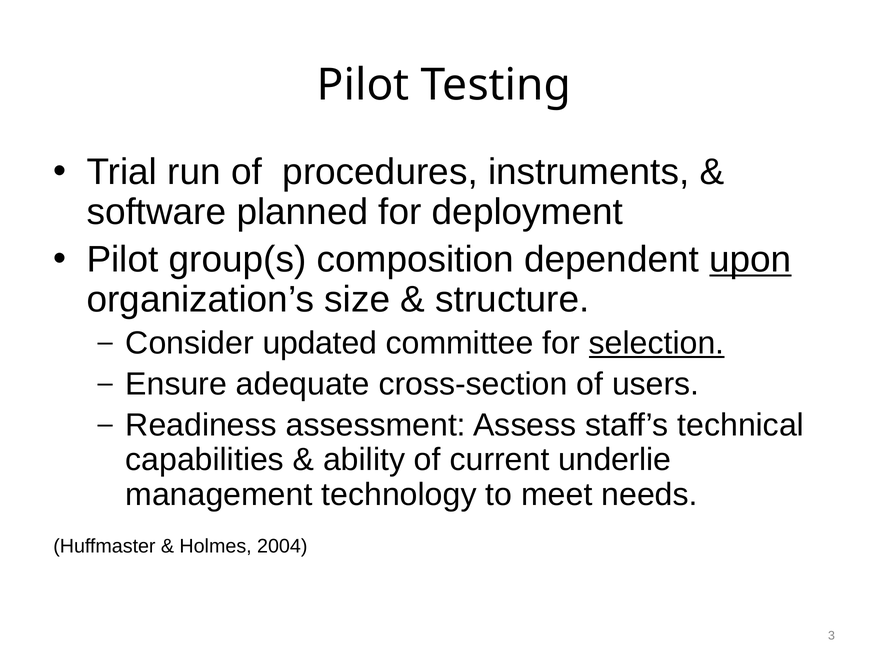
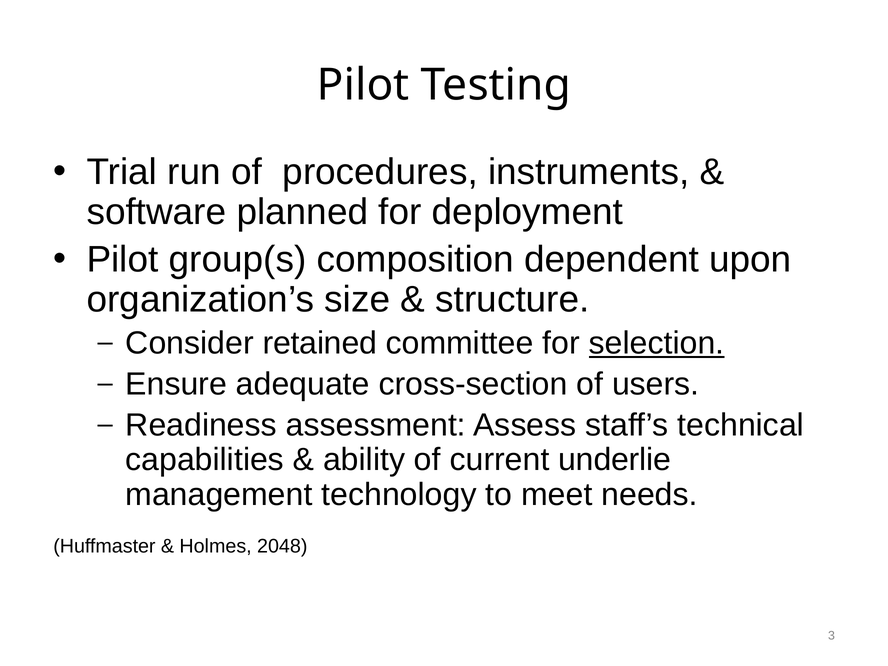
upon underline: present -> none (750, 260)
updated: updated -> retained (320, 343)
2004: 2004 -> 2048 (282, 546)
